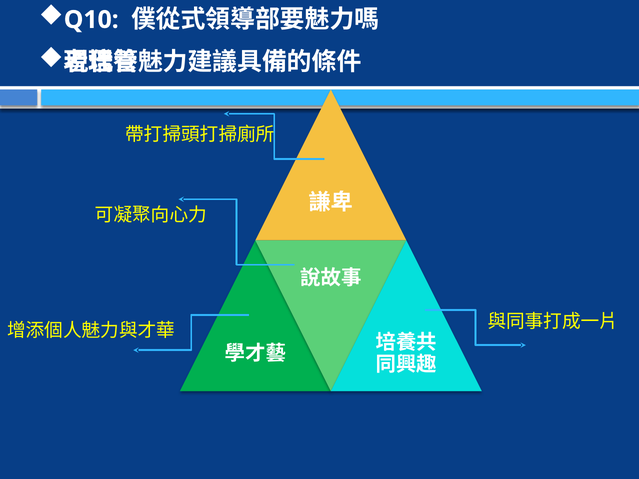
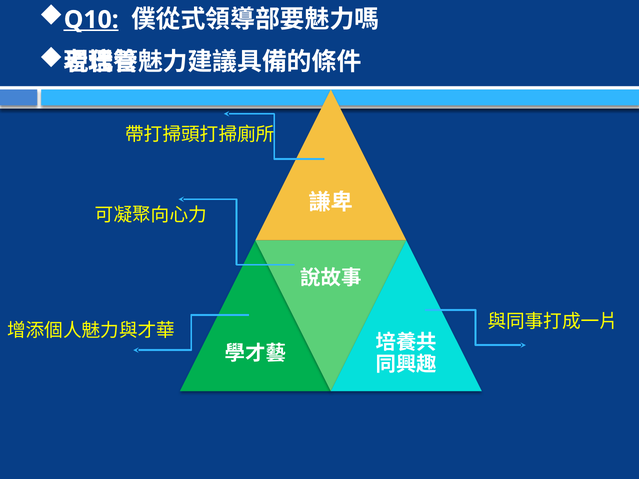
Q10 underline: none -> present (91, 20)
